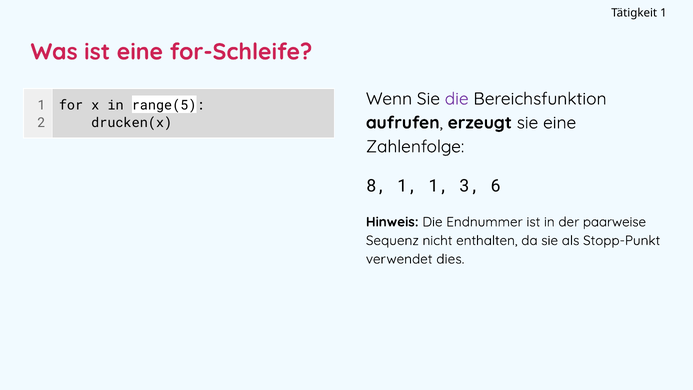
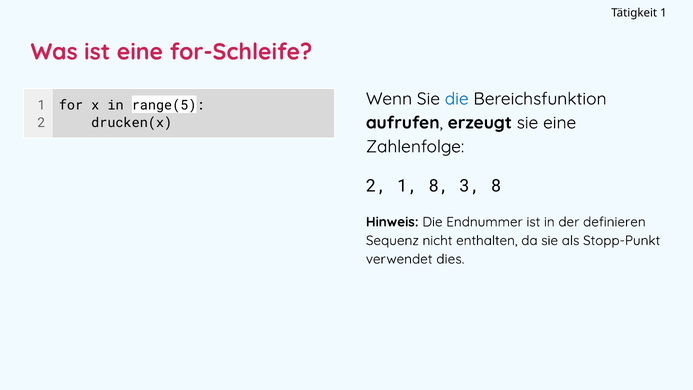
die colour: purple -> blue (457, 99)
8: 8 -> 2 (376, 186)
1: 1 -> 8 (439, 186)
3 6: 6 -> 8 (496, 186)
paarweise: paarweise -> definieren (614, 222)
